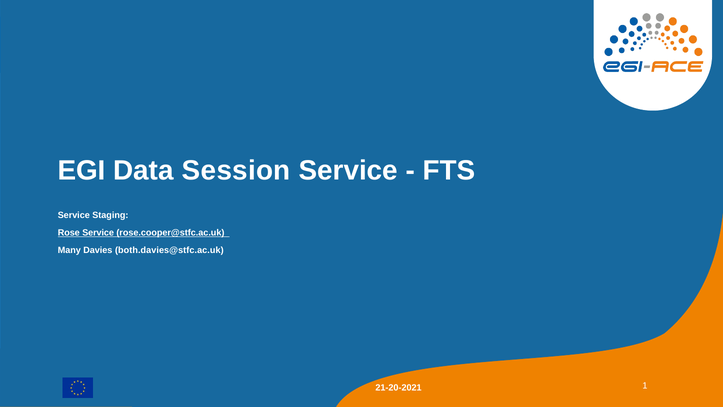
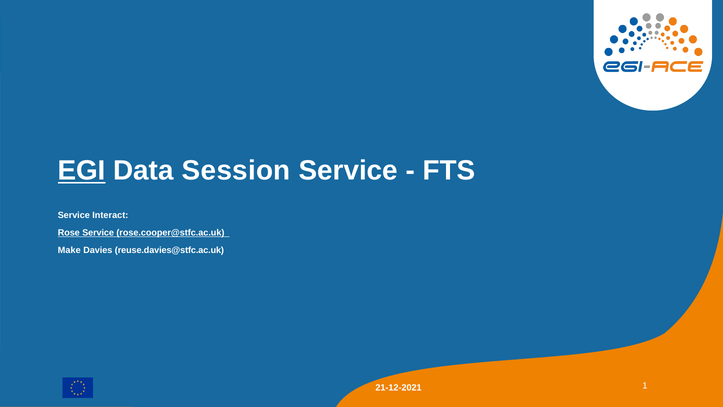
EGI underline: none -> present (82, 171)
Staging: Staging -> Interact (110, 215)
Many: Many -> Make (69, 250)
both.davies@stfc.ac.uk: both.davies@stfc.ac.uk -> reuse.davies@stfc.ac.uk (169, 250)
21-20-2021: 21-20-2021 -> 21-12-2021 (399, 388)
